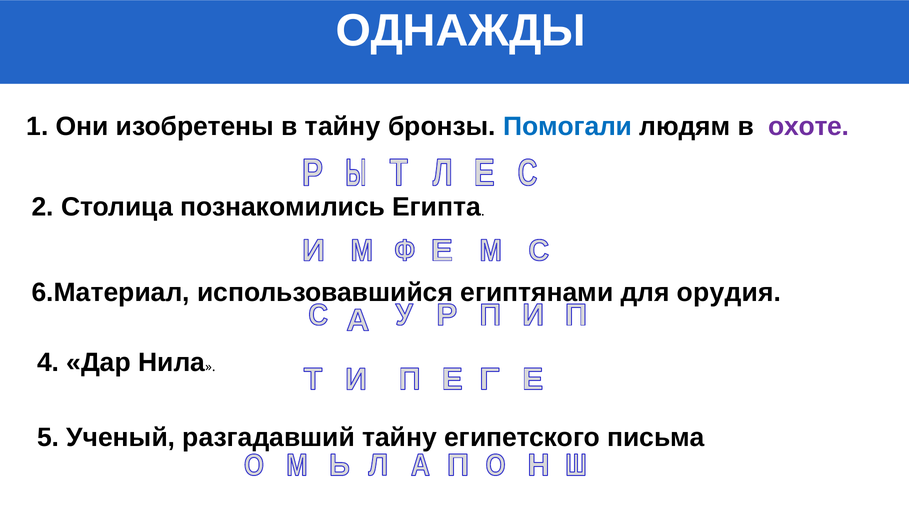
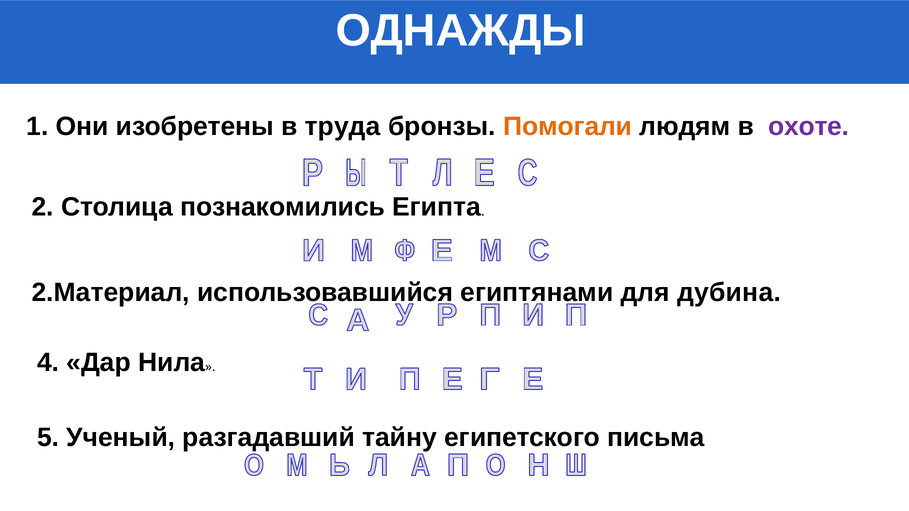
в тайну: тайну -> труда (343, 126)
Помогали colour: blue -> orange (568, 126)
6.Материал: 6.Материал -> 2.Материал (111, 293)
орудия: орудия -> дубина (729, 293)
